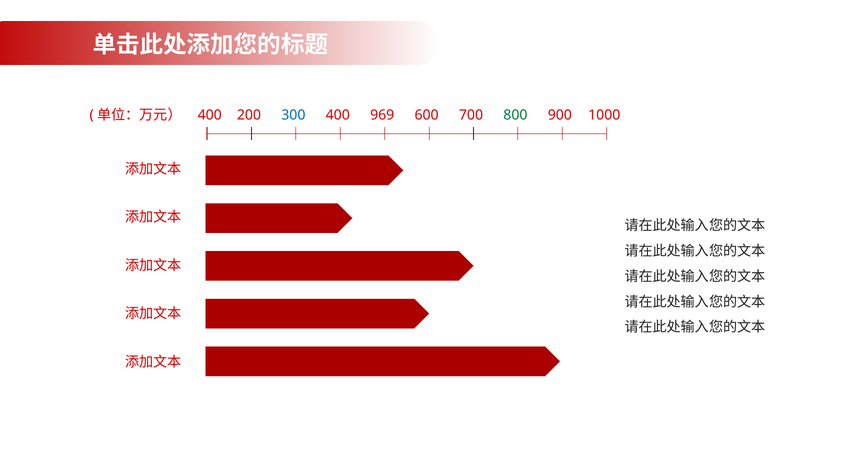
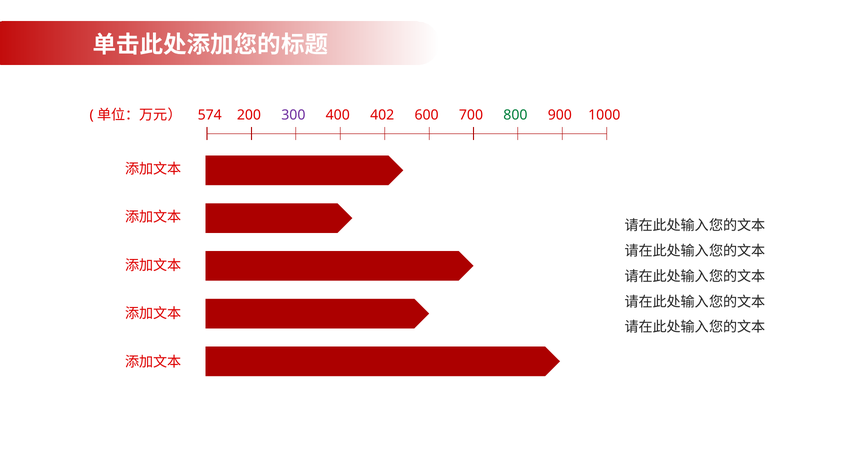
400: 400 -> 574 (210, 115)
300 colour: blue -> purple (293, 115)
969: 969 -> 402 (382, 115)
